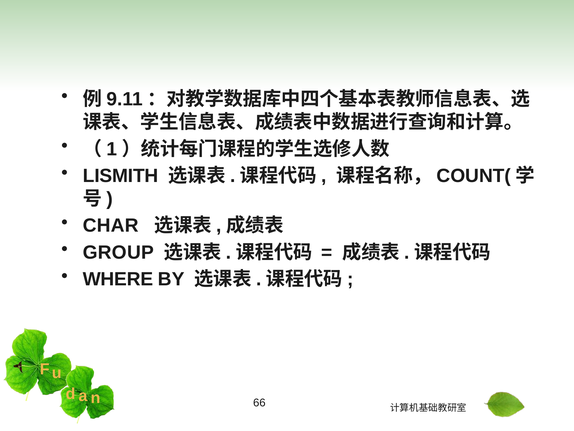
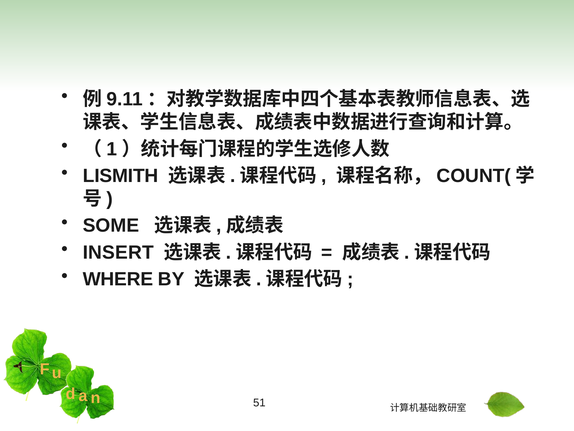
CHAR: CHAR -> SOME (111, 225)
GROUP: GROUP -> INSERT (118, 252)
66: 66 -> 51 (259, 402)
